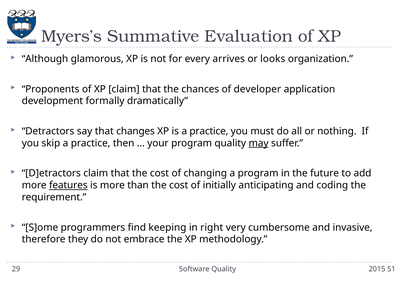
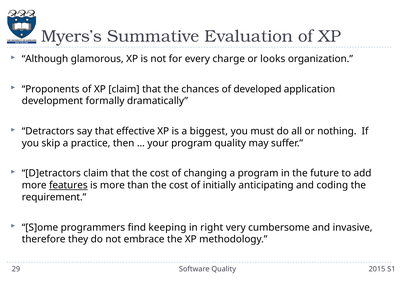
arrives: arrives -> charge (229, 59)
developer: developer -> developed (257, 89)
changes: changes -> effective (136, 131)
is a practice: practice -> biggest (209, 131)
may underline: present -> none (259, 143)
